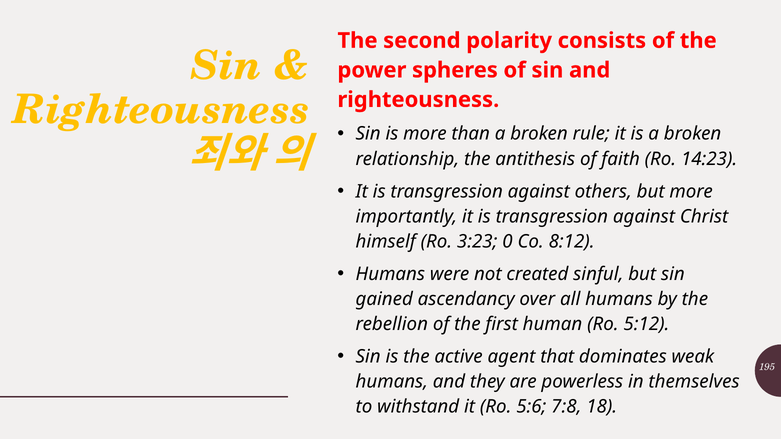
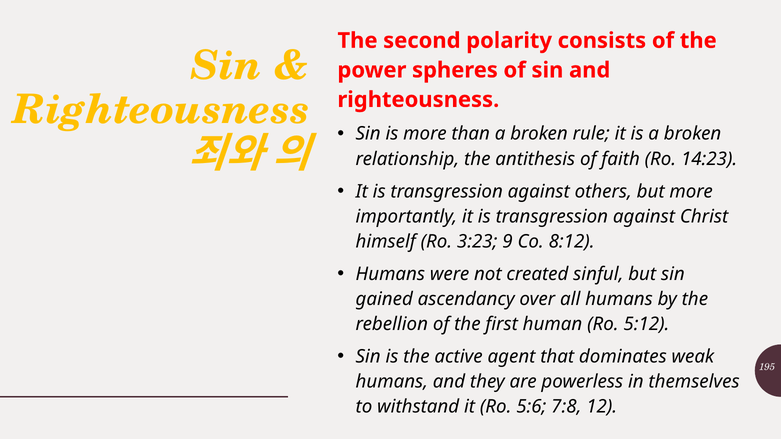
0: 0 -> 9 (507, 242)
18: 18 -> 12 (602, 407)
